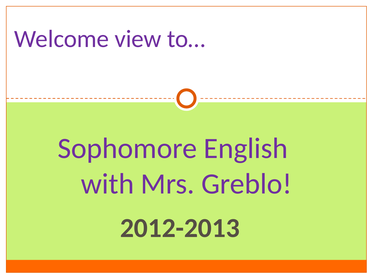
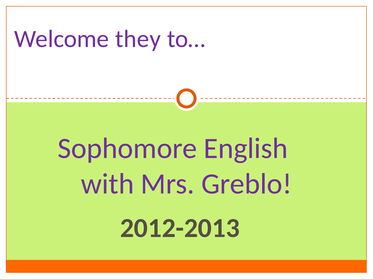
view: view -> they (138, 39)
